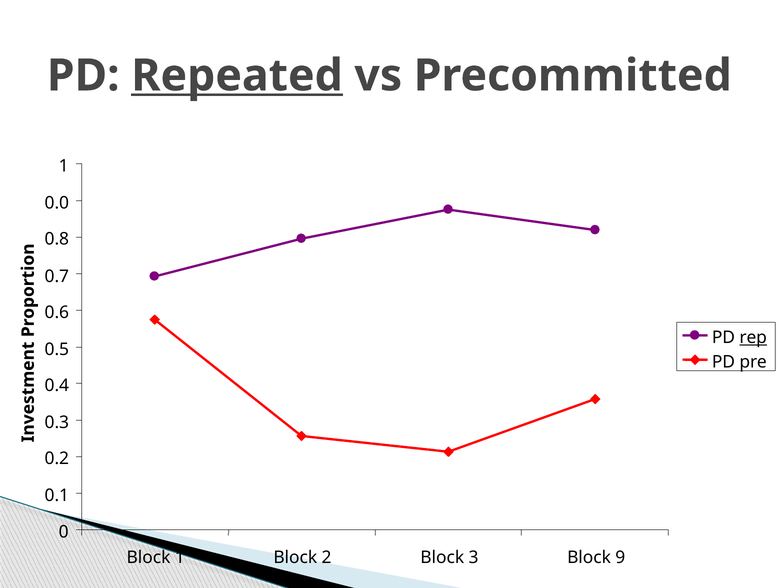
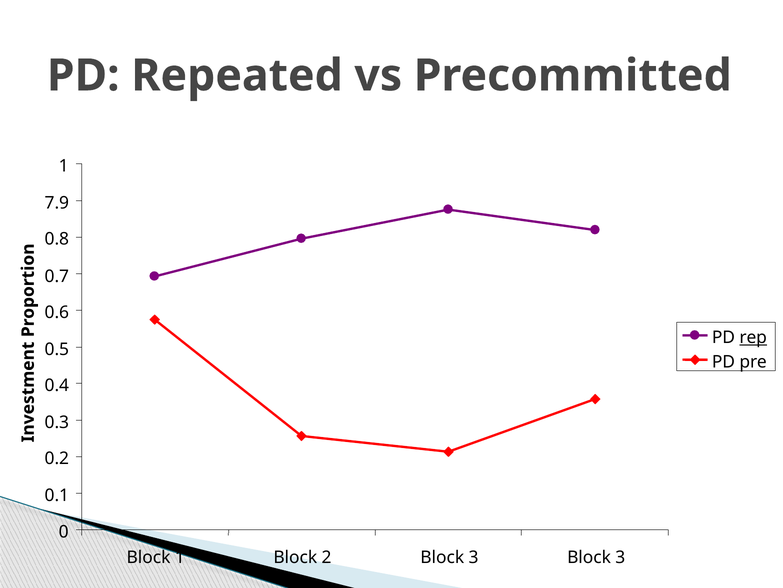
Repeated underline: present -> none (237, 76)
0.0: 0.0 -> 7.9 (57, 203)
3 Block 9: 9 -> 3 (620, 557)
